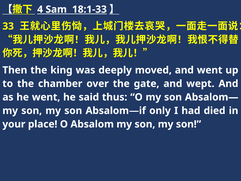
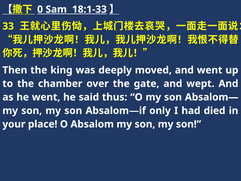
4: 4 -> 0 (40, 9)
